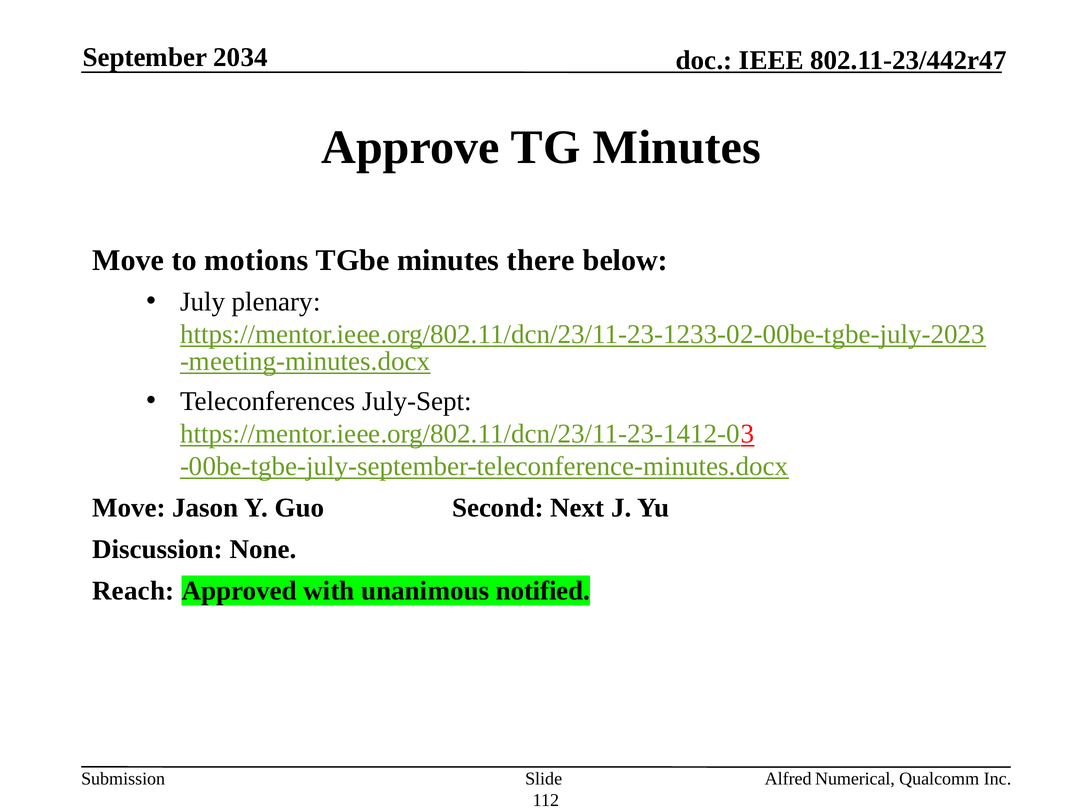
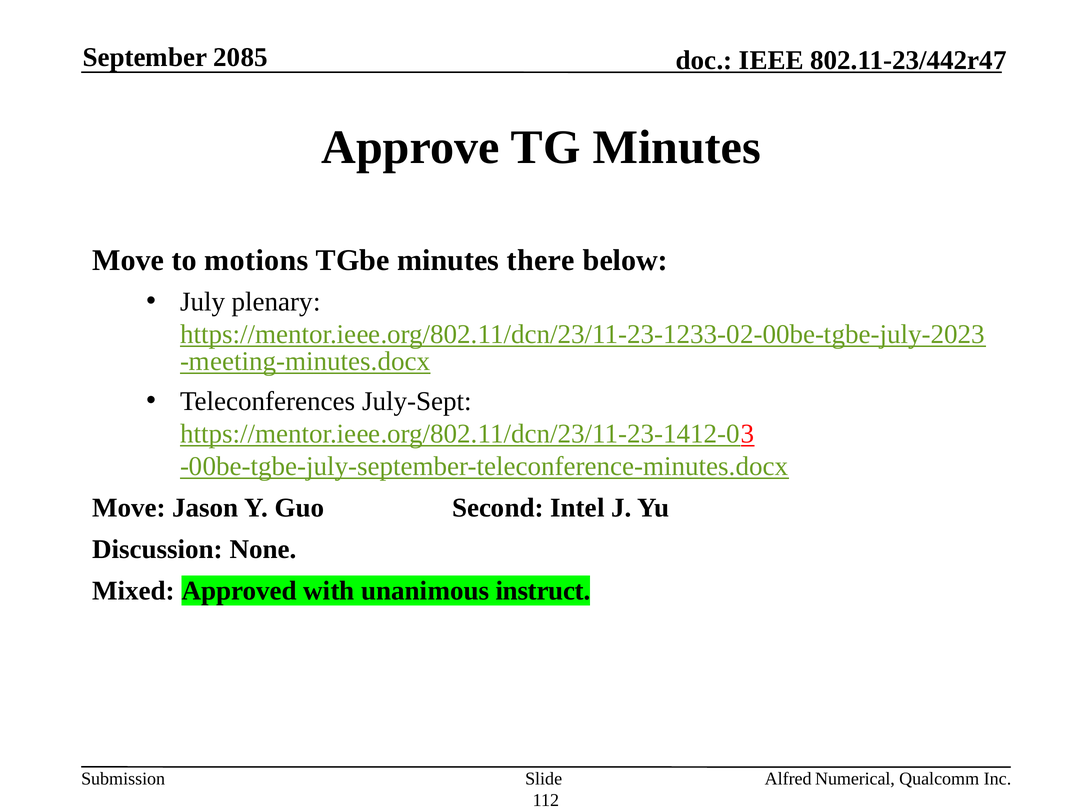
2034: 2034 -> 2085 (241, 57)
Next: Next -> Intel (577, 508)
Reach: Reach -> Mixed (133, 591)
notified: notified -> instruct (543, 591)
